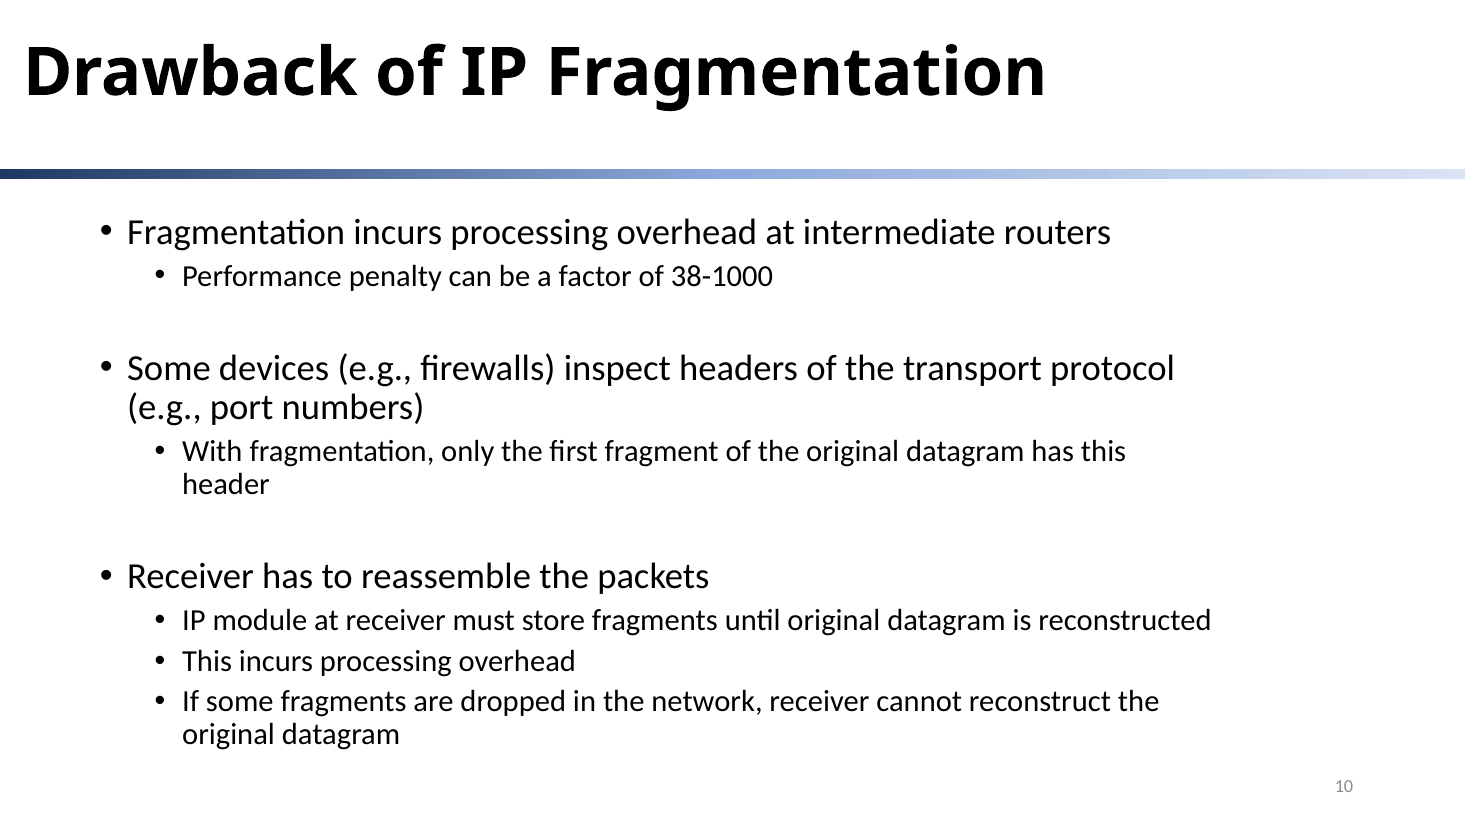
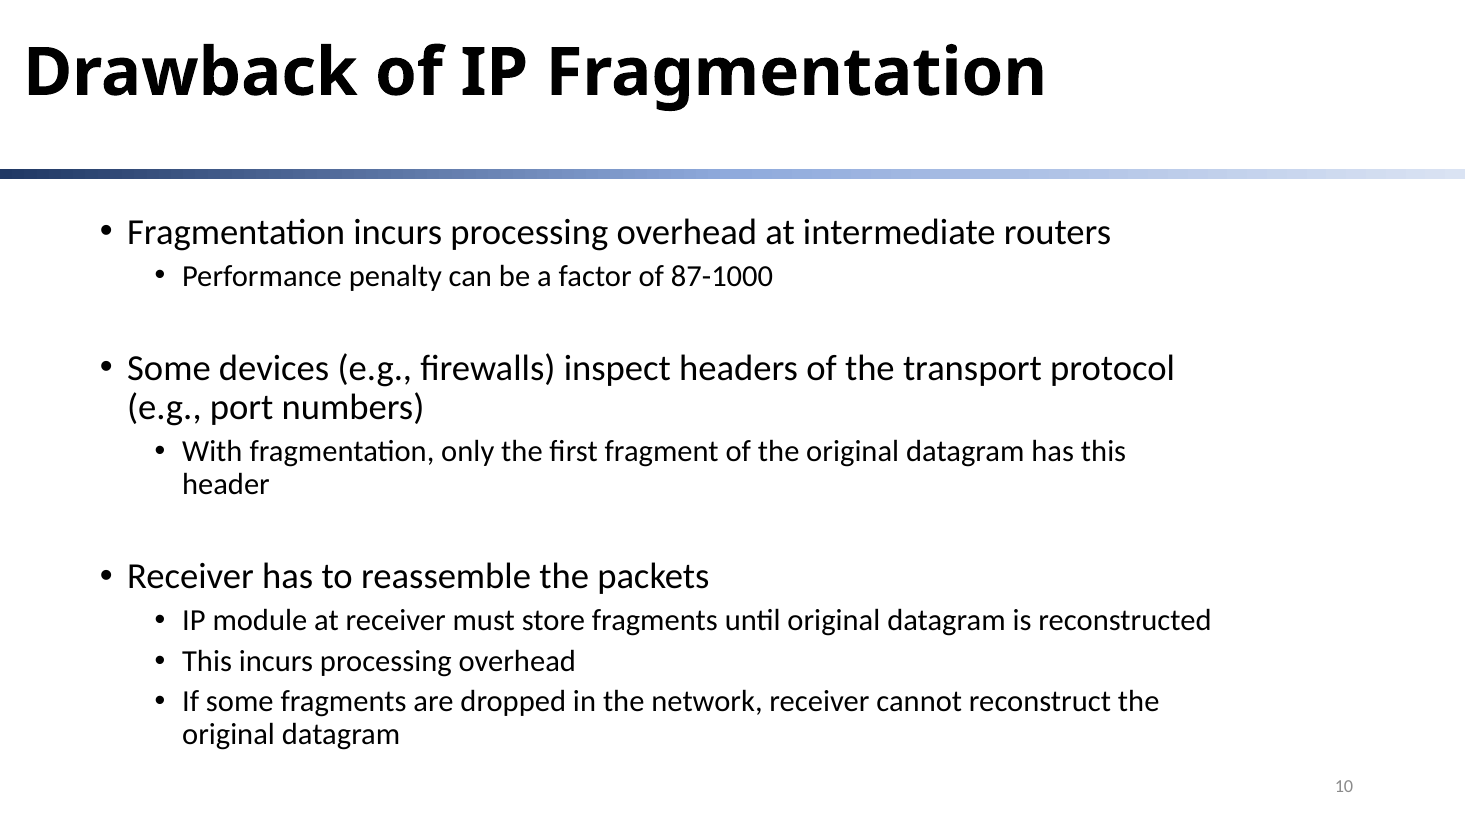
38-1000: 38-1000 -> 87-1000 (722, 276)
